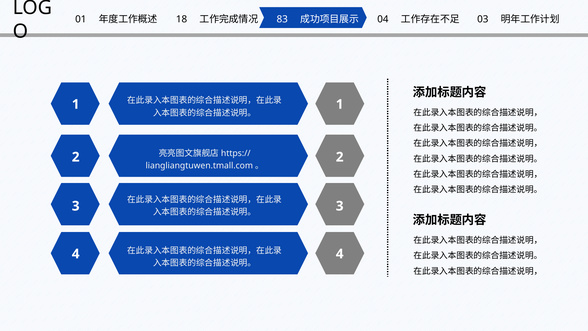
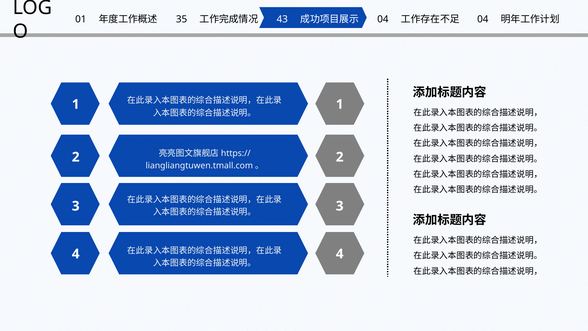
18: 18 -> 35 (182, 19)
83: 83 -> 43 (282, 19)
03: 03 -> 04 (483, 19)
